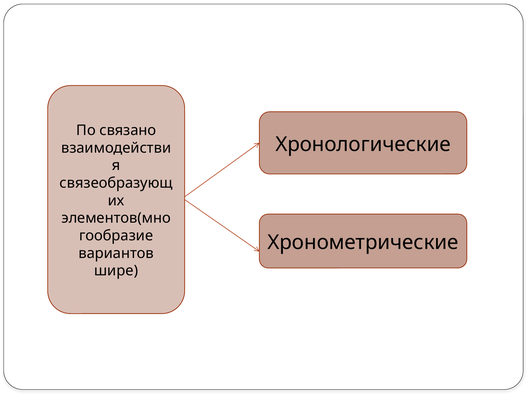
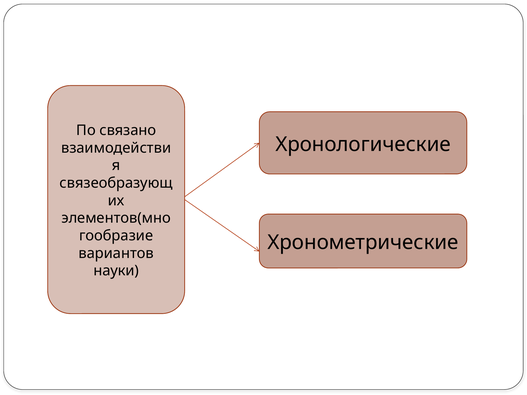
шире: шире -> науки (116, 271)
